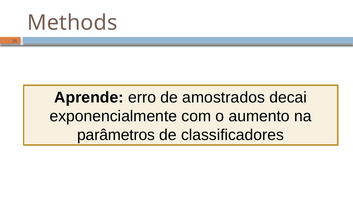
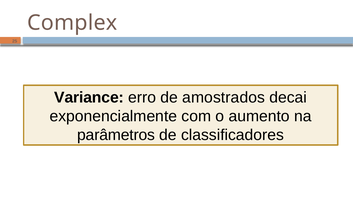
Methods: Methods -> Complex (72, 23)
Aprende: Aprende -> Variance (89, 98)
